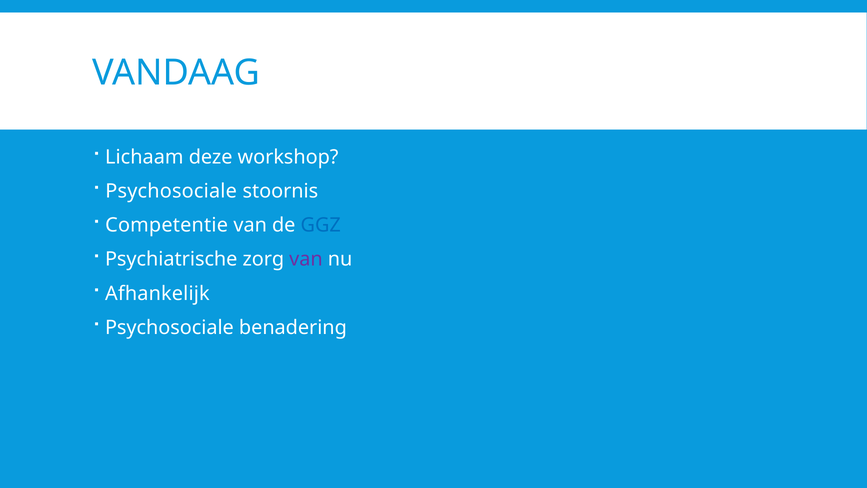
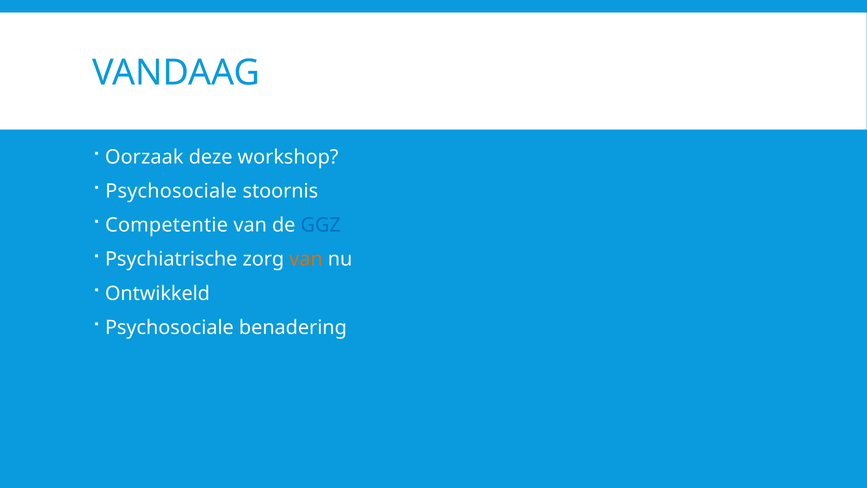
Lichaam: Lichaam -> Oorzaak (144, 157)
van colour: purple -> orange (306, 259)
Afhankelijk: Afhankelijk -> Ontwikkeld (157, 293)
